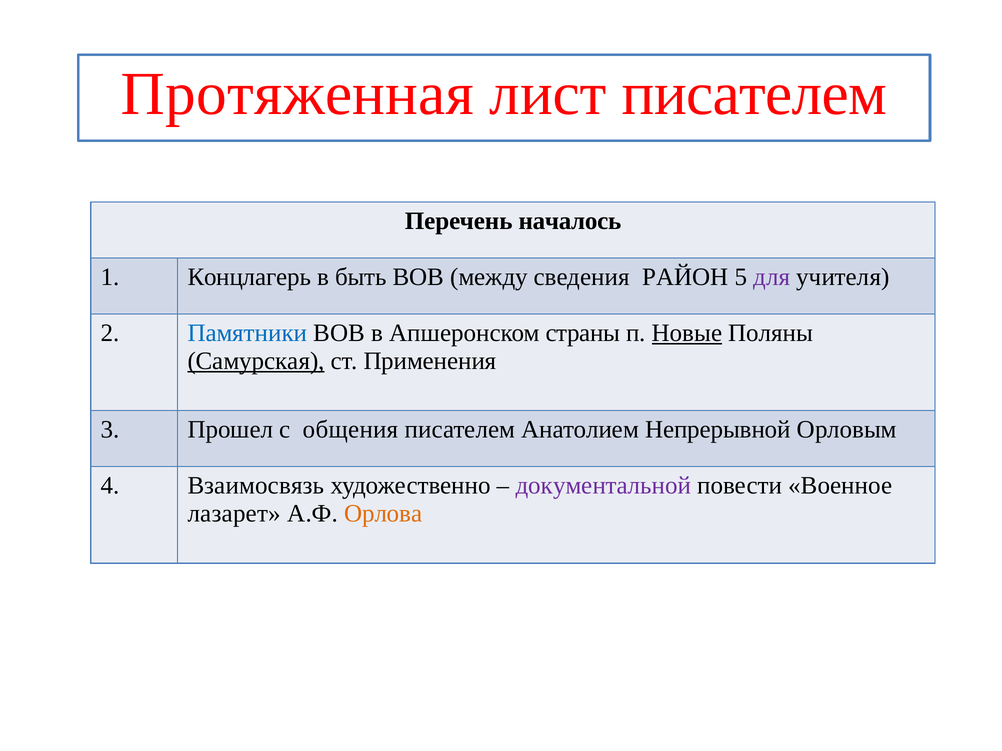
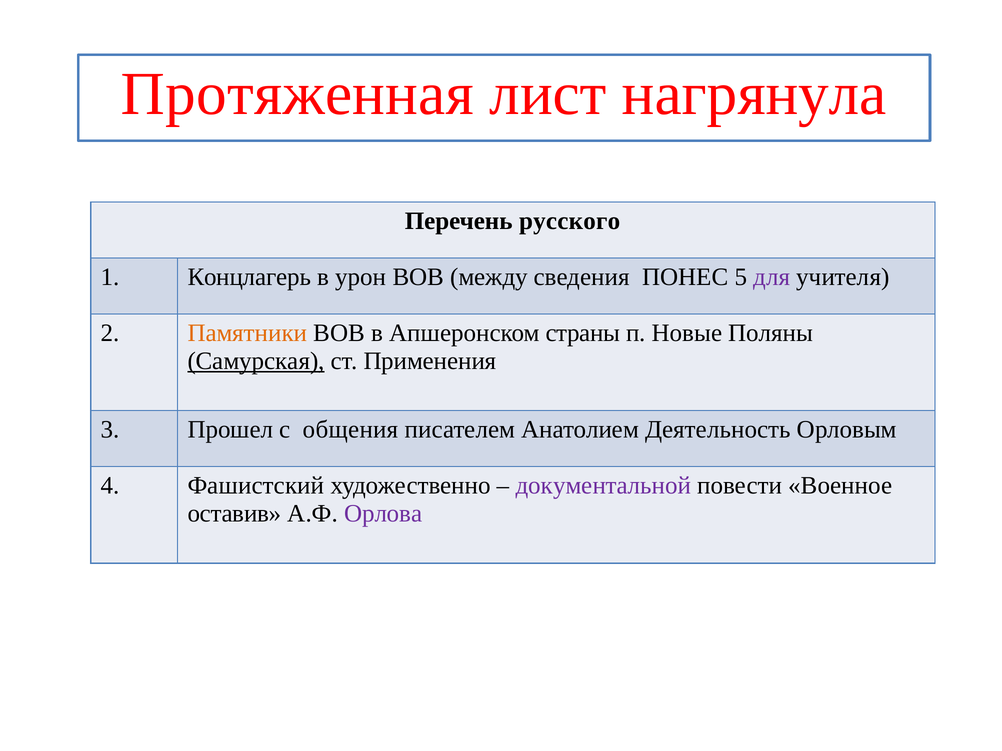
лист писателем: писателем -> нагрянула (754, 94)
началось: началось -> русского (570, 221)
быть: быть -> урон (361, 277)
РАЙОН: РАЙОН -> ПОНЕС (685, 277)
Памятники colour: blue -> orange (247, 333)
Новые underline: present -> none (687, 333)
Непрерывной: Непрерывной -> Деятельность (718, 430)
Взаимосвязь: Взаимосвязь -> Фашистский (256, 486)
лазарет: лазарет -> оставив (234, 514)
Орлова colour: orange -> purple (383, 514)
